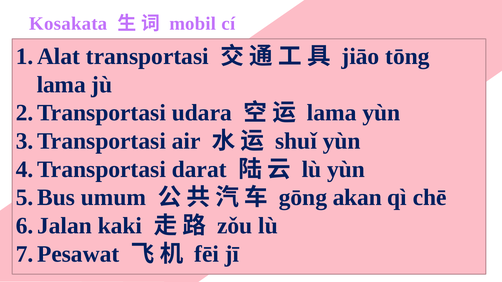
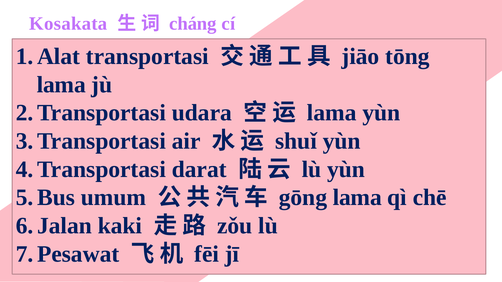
mobil: mobil -> cháng (193, 24)
gōng akan: akan -> lama (357, 198)
